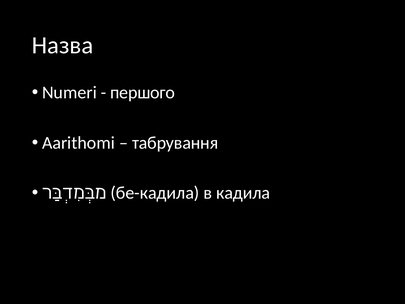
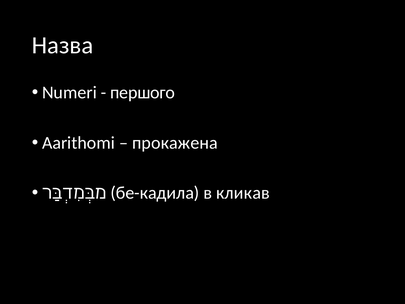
табрування: табрування -> прокажена (175, 143)
кадила: кадила -> кликав (243, 193)
